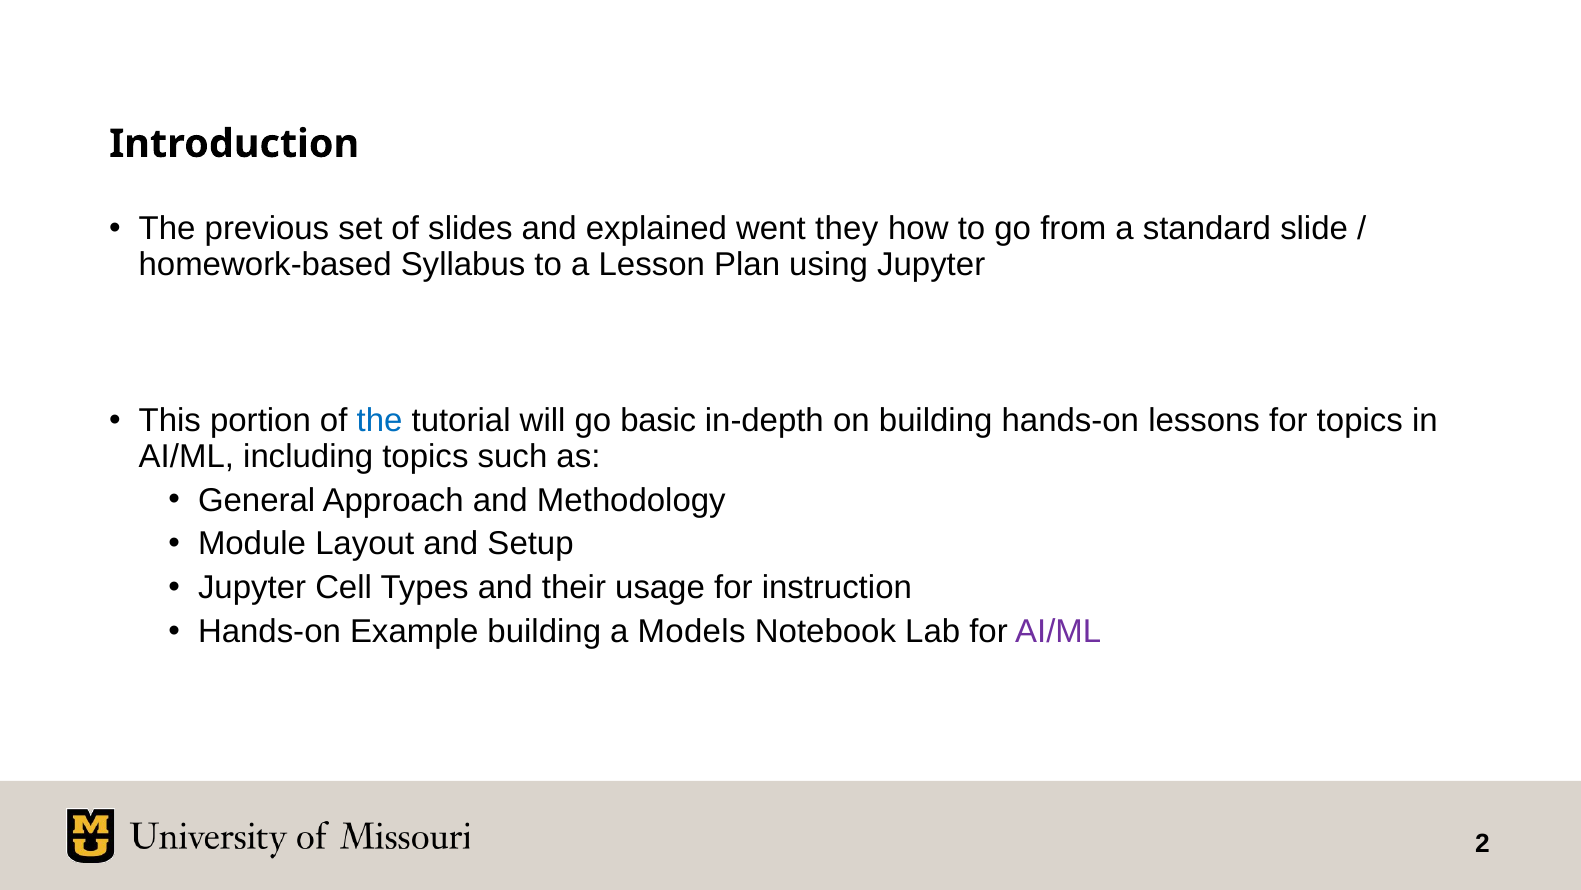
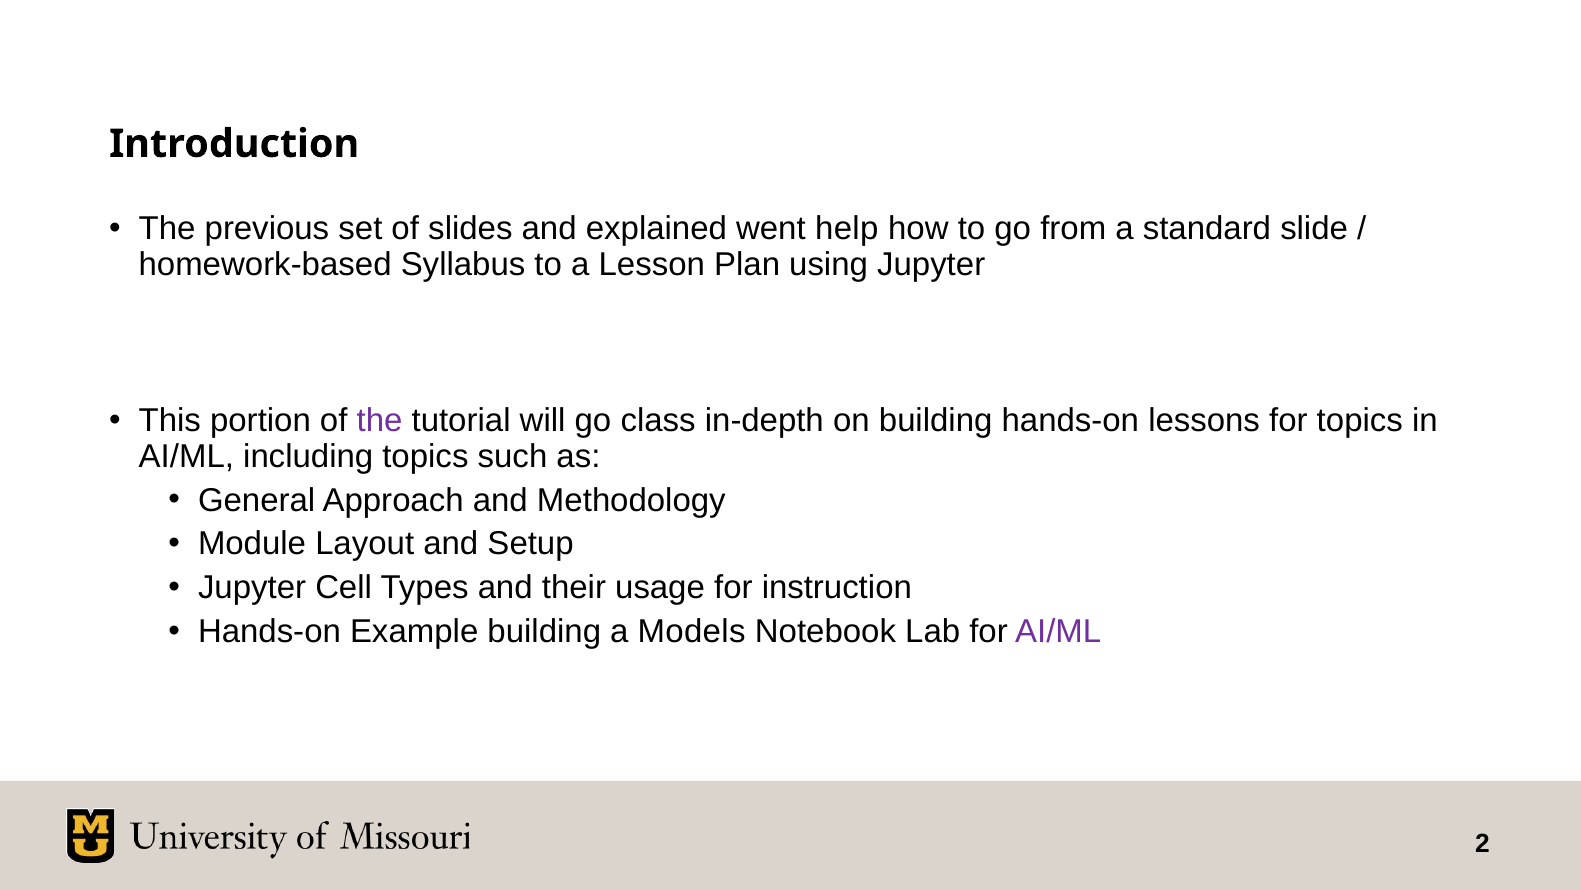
they: they -> help (847, 228)
the colour: blue -> purple (380, 420)
basic: basic -> class (658, 420)
